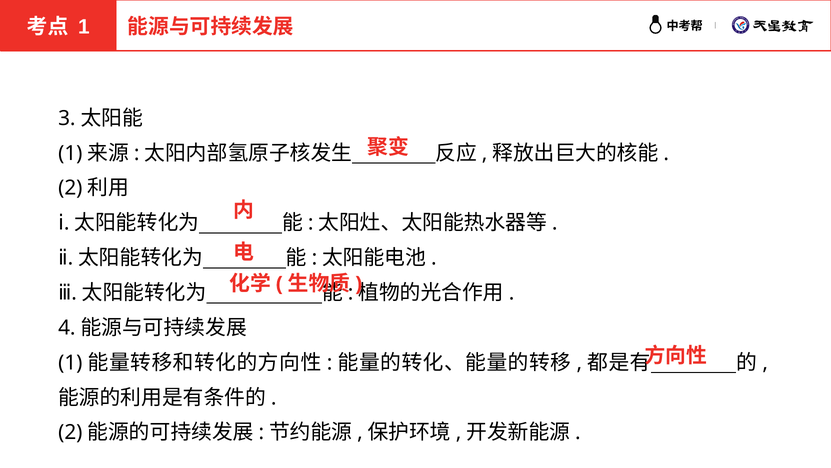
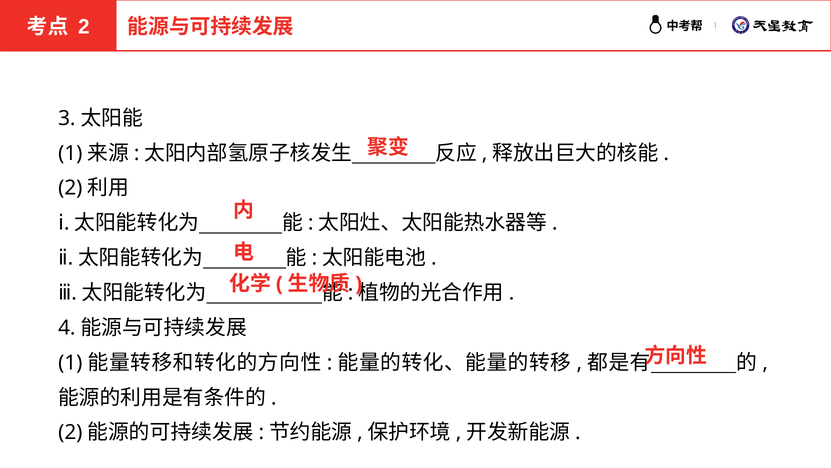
1: 1 -> 2 (84, 27)
